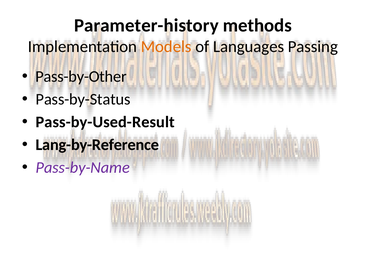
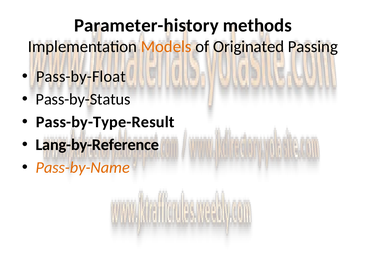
Languages: Languages -> Originated (249, 47)
Pass-by-Other: Pass-by-Other -> Pass-by-Float (81, 77)
Pass-by-Used-Result: Pass-by-Used-Result -> Pass-by-Type-Result (105, 122)
Pass-by-Name colour: purple -> orange (83, 168)
